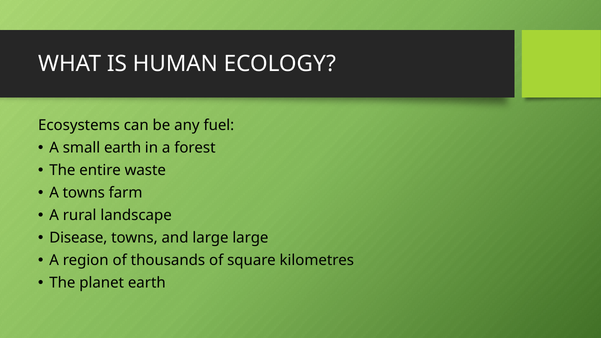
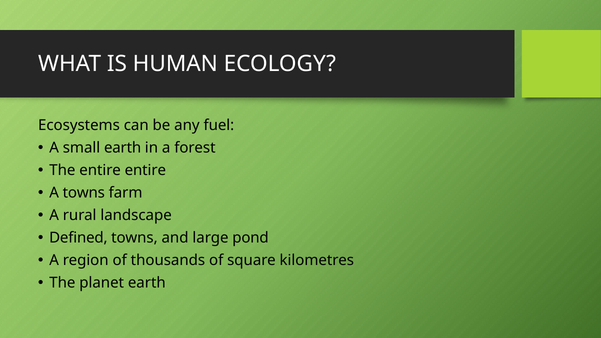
entire waste: waste -> entire (145, 170)
Disease: Disease -> Defined (78, 238)
large large: large -> pond (250, 238)
